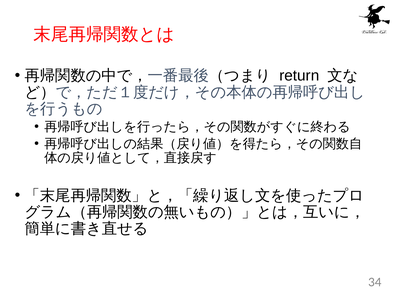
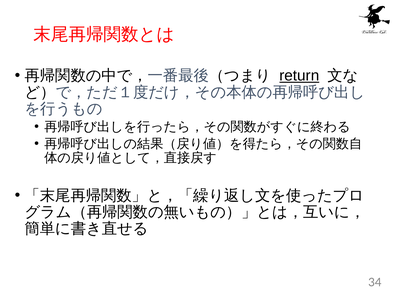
return underline: none -> present (299, 76)
